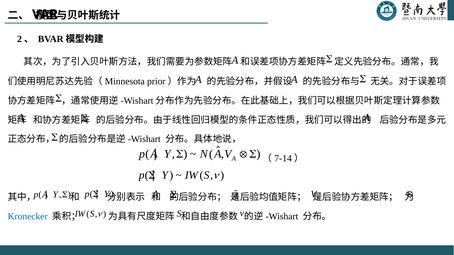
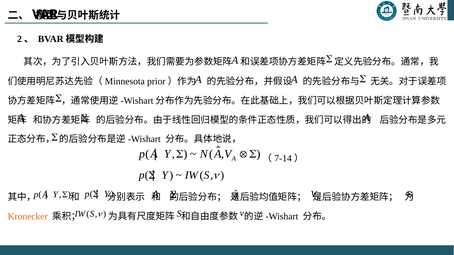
Kronecker colour: blue -> orange (28, 217)
